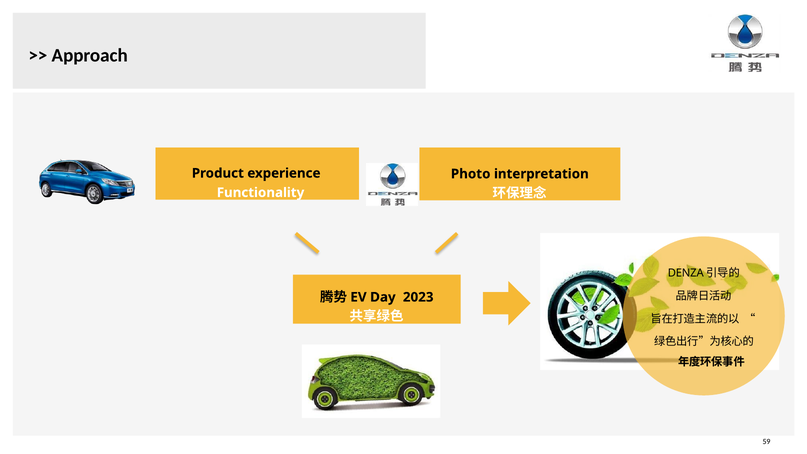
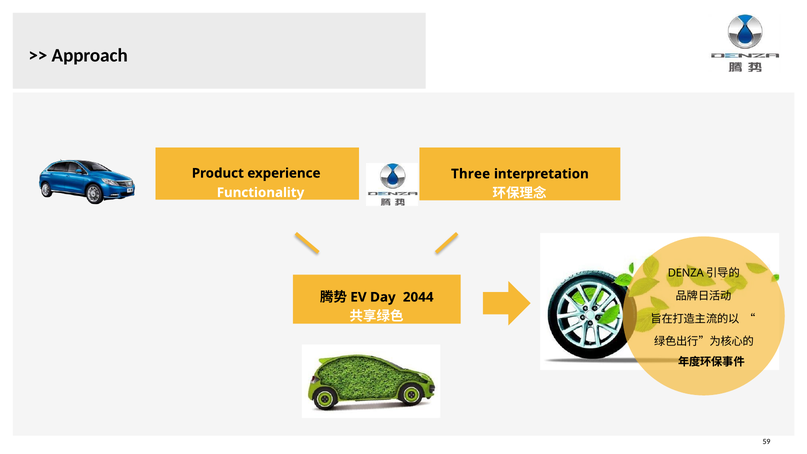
Photo: Photo -> Three (471, 174)
2023: 2023 -> 2044 (418, 297)
